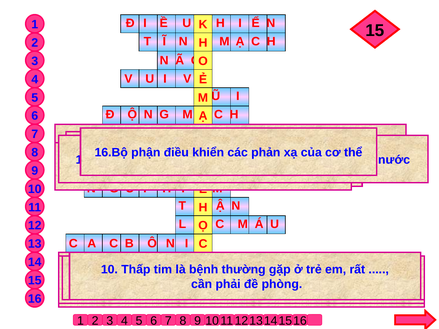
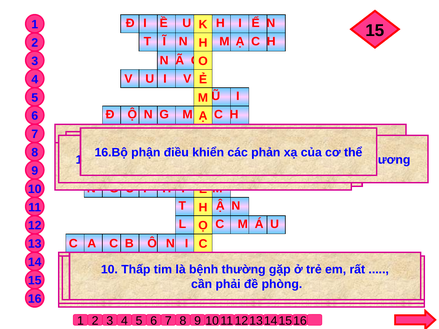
nước: nước -> ương (394, 160)
